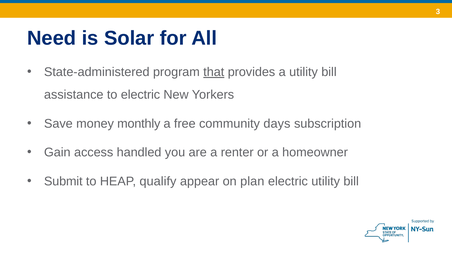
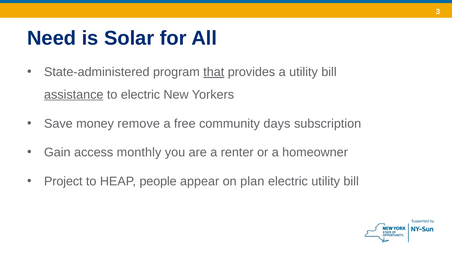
assistance underline: none -> present (74, 95)
monthly: monthly -> remove (139, 124)
handled: handled -> monthly (139, 153)
Submit: Submit -> Project (63, 181)
qualify: qualify -> people (158, 181)
